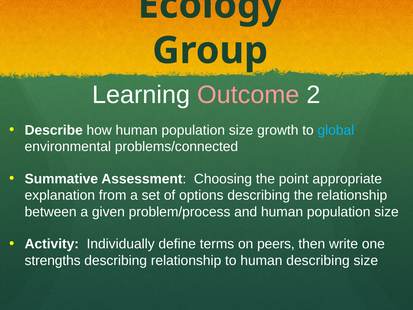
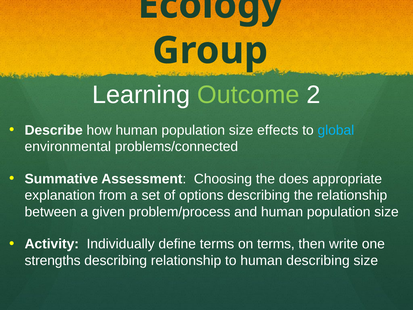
Outcome colour: pink -> light green (248, 95)
growth: growth -> effects (278, 130)
point: point -> does (294, 179)
on peers: peers -> terms (276, 244)
